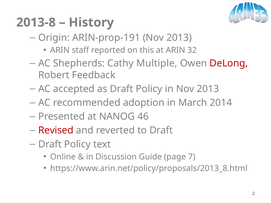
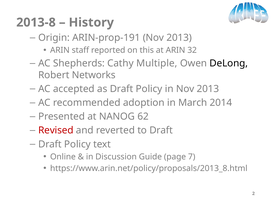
DeLong colour: red -> black (229, 63)
Feedback: Feedback -> Networks (94, 75)
46: 46 -> 62 (143, 117)
